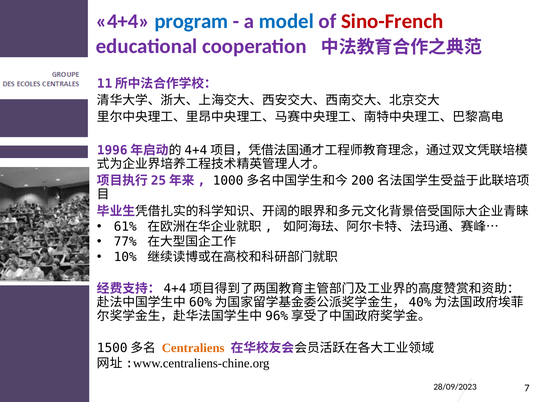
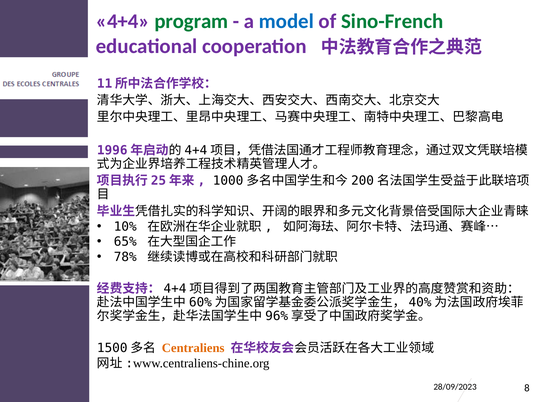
program colour: blue -> green (191, 21)
Sino-French colour: red -> green (392, 21)
61%: 61% -> 10% (125, 227)
77%: 77% -> 65% (125, 242)
10%: 10% -> 78% (125, 257)
7: 7 -> 8 (527, 389)
